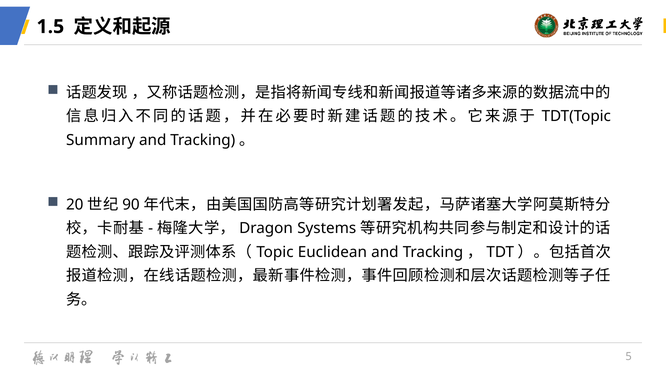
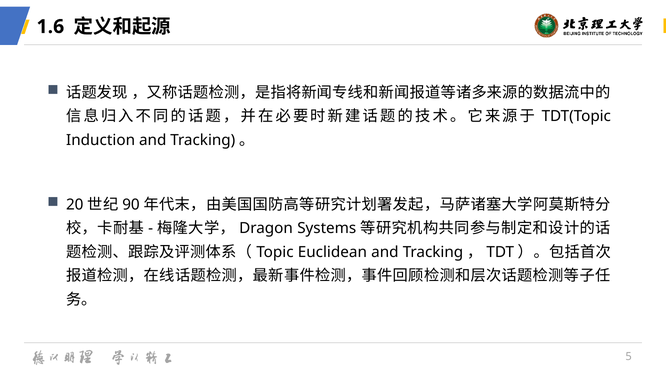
1.5: 1.5 -> 1.6 (50, 27)
Summary: Summary -> Induction (101, 140)
